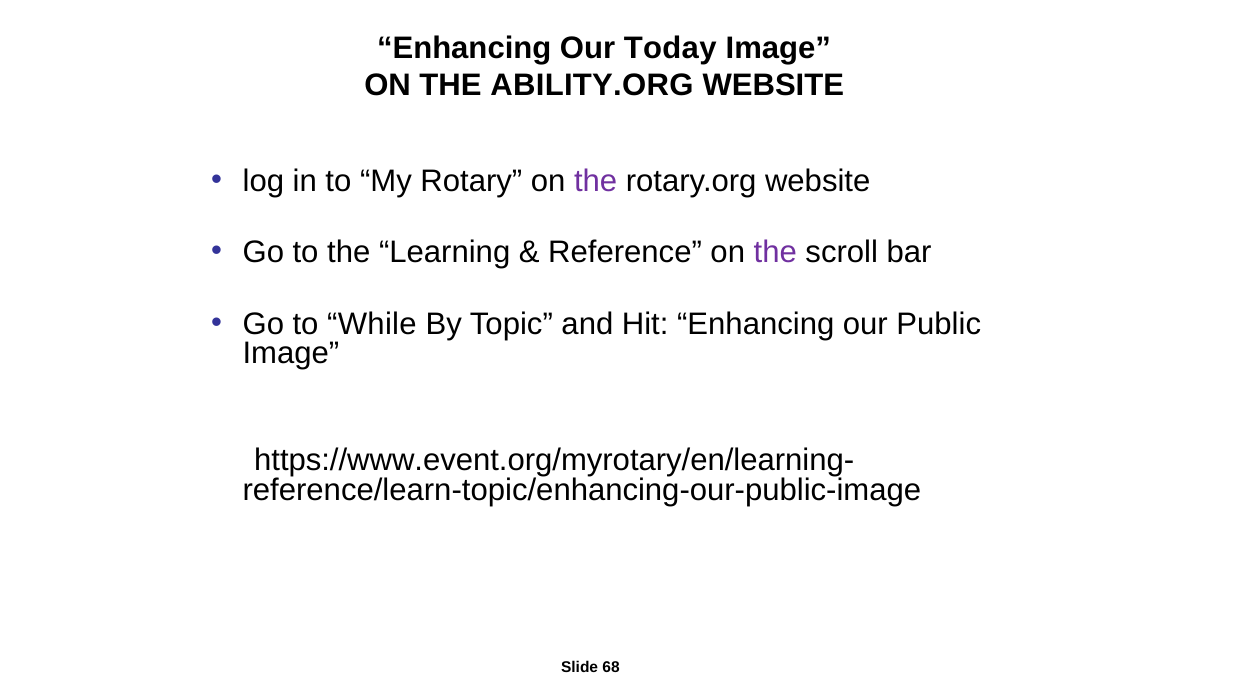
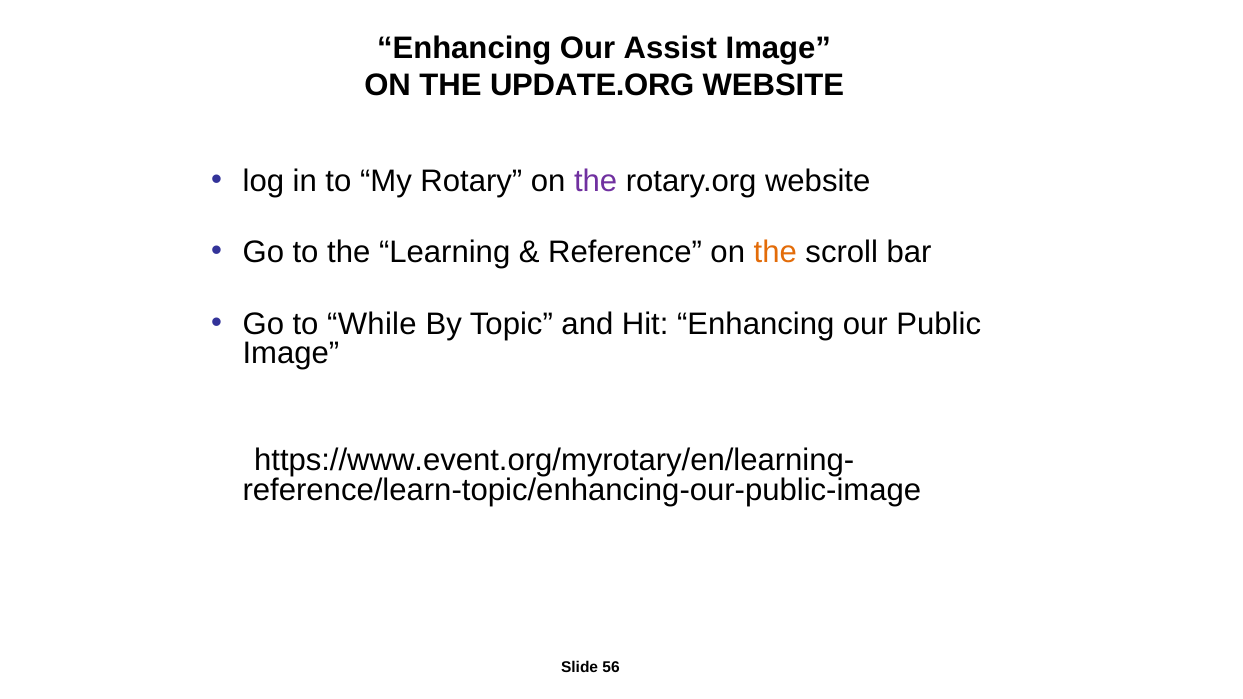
Today: Today -> Assist (670, 48)
ABILITY.ORG: ABILITY.ORG -> UPDATE.ORG (592, 85)
the colour: purple -> orange (775, 253)
68: 68 -> 56 (611, 668)
